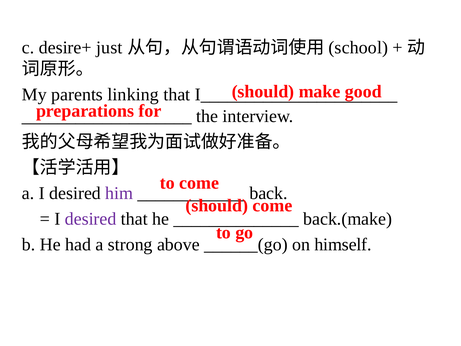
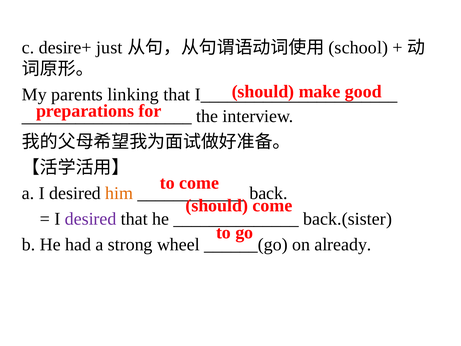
him colour: purple -> orange (119, 193)
back.(make: back.(make -> back.(sister (348, 219)
above: above -> wheel (178, 244)
himself: himself -> already (343, 244)
